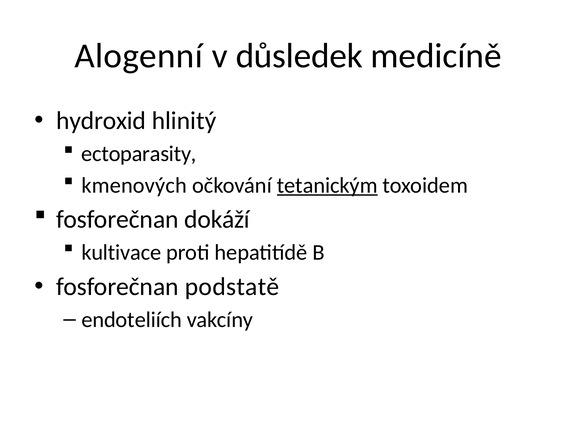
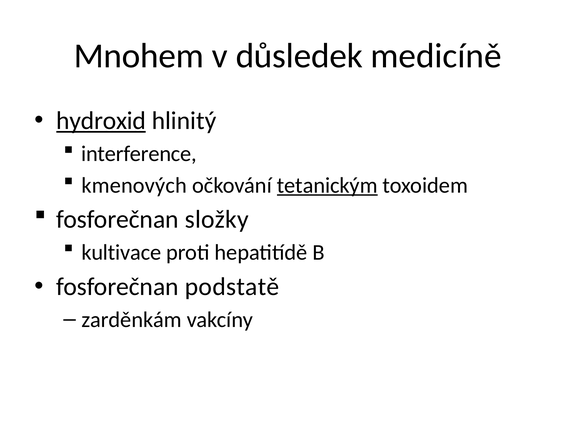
Alogenní: Alogenní -> Mnohem (139, 56)
hydroxid underline: none -> present (101, 121)
ectoparasity: ectoparasity -> interference (139, 154)
dokáží: dokáží -> složky (217, 219)
endoteliích: endoteliích -> zarděnkám (132, 320)
